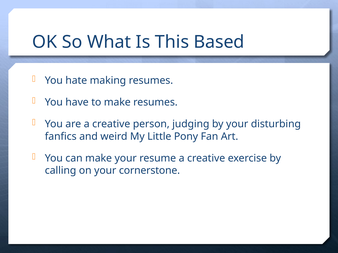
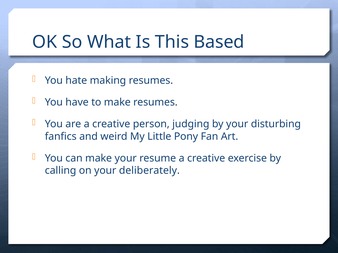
cornerstone: cornerstone -> deliberately (149, 171)
